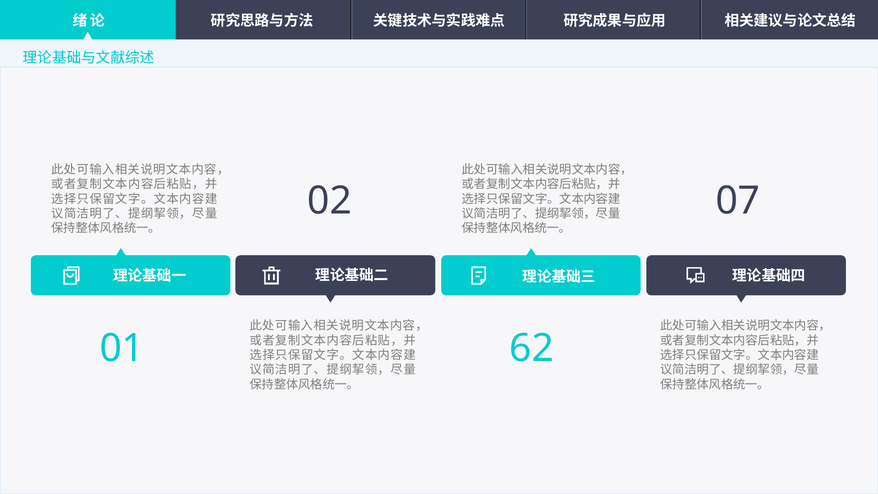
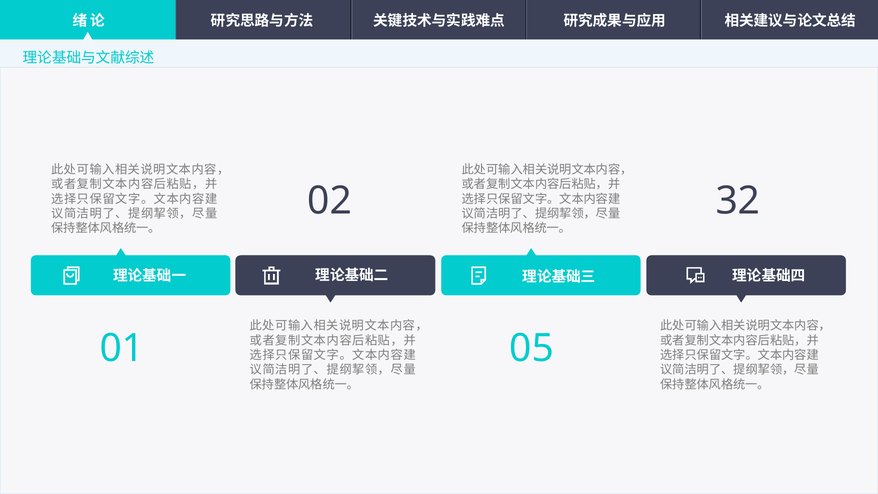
07: 07 -> 32 (738, 201)
62: 62 -> 05 (532, 348)
